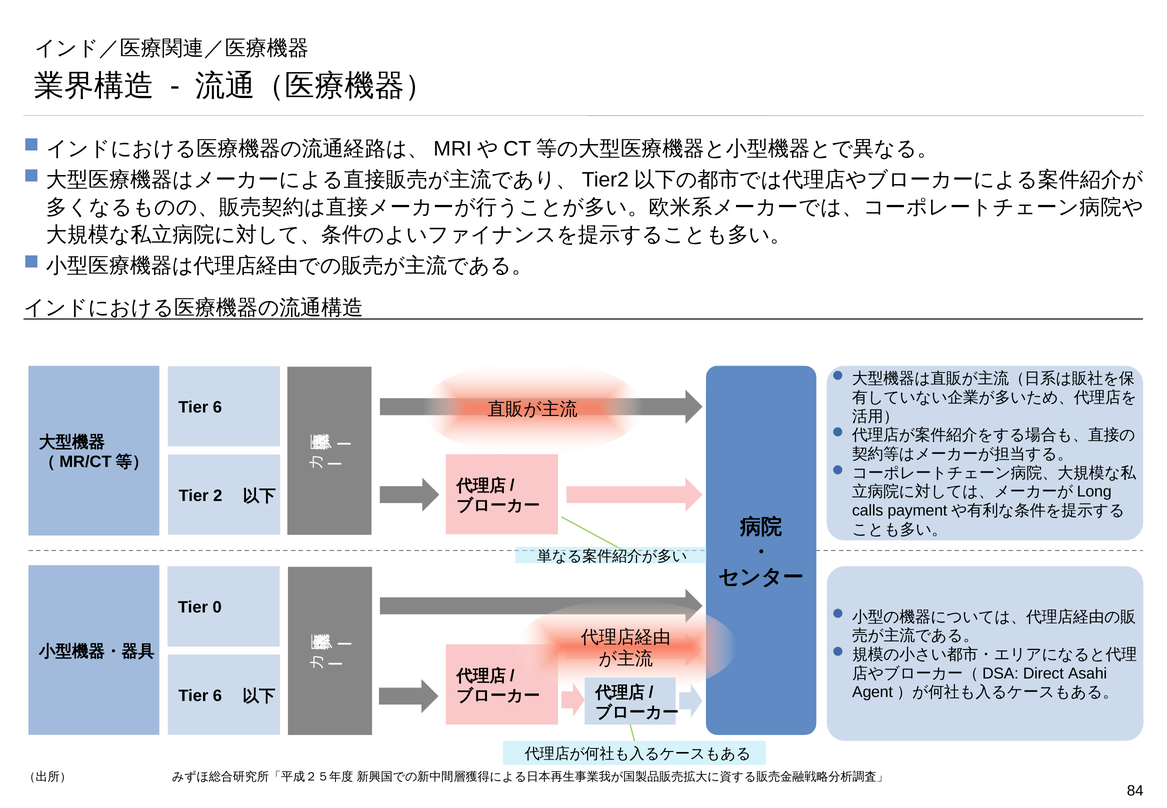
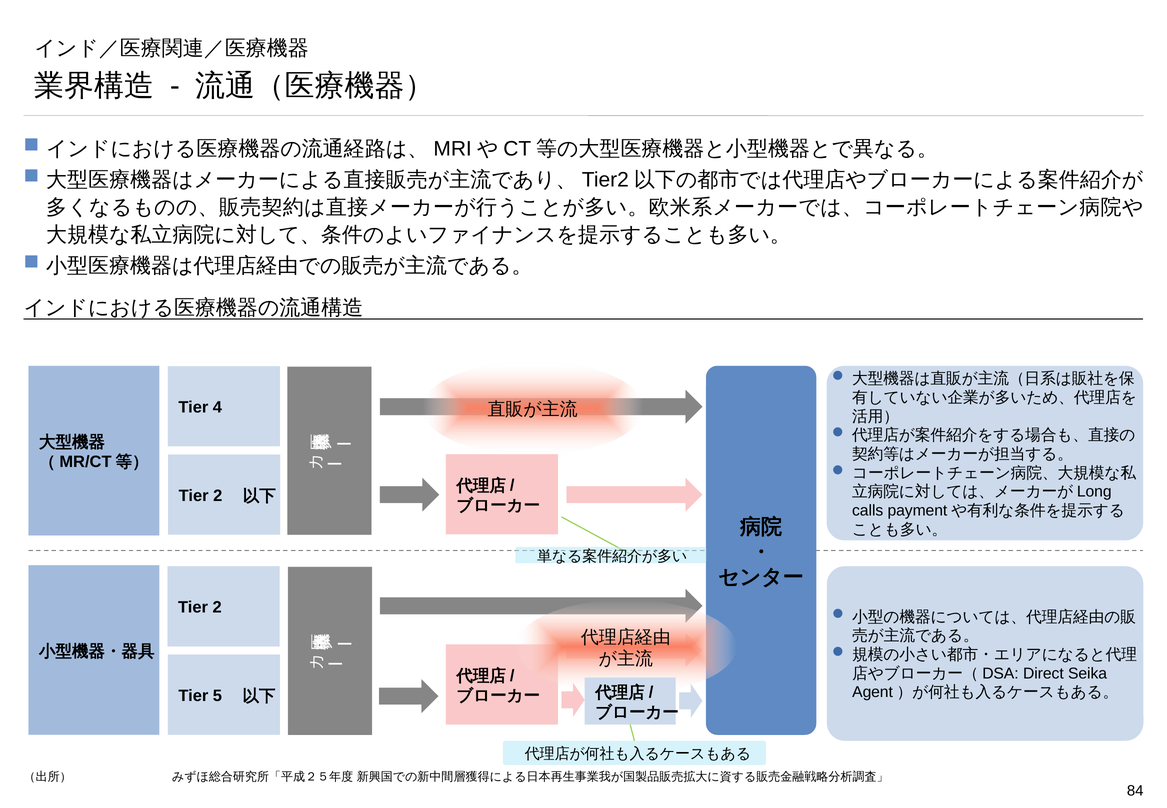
6: 6 -> 4 (217, 407)
0: 0 -> 2 (217, 607)
Asahi: Asahi -> Seika (1088, 673)
6: 6 -> 5 (217, 696)
